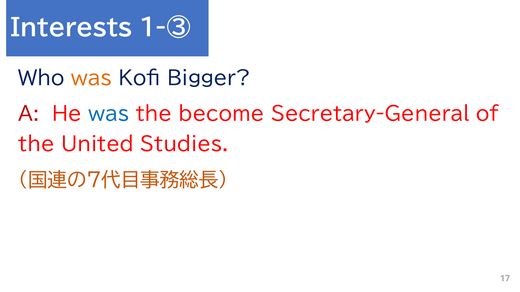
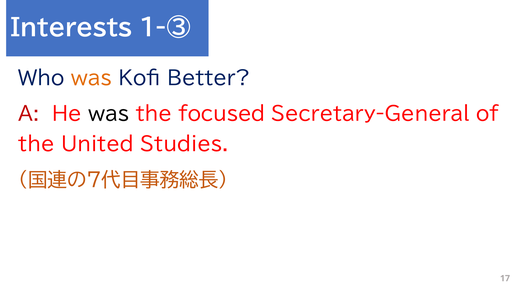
Bigger: Bigger -> Better (209, 79)
was colour: blue -> black (109, 114)
become: become -> focused (222, 114)
